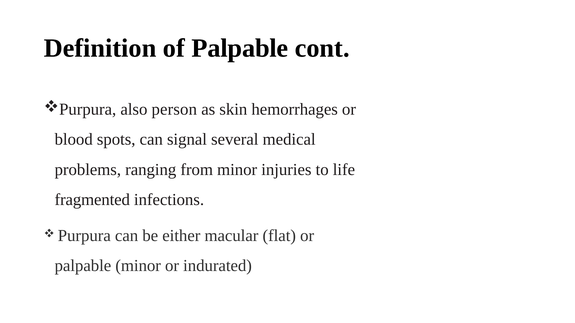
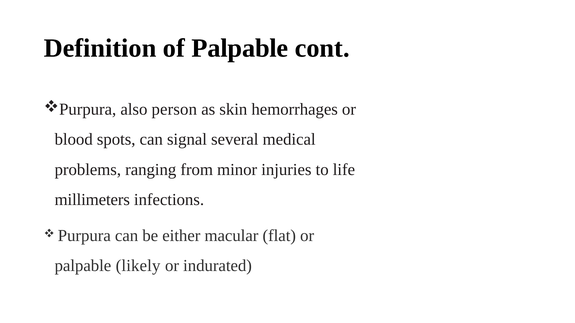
fragmented: fragmented -> millimeters (92, 200)
palpable minor: minor -> likely (138, 266)
